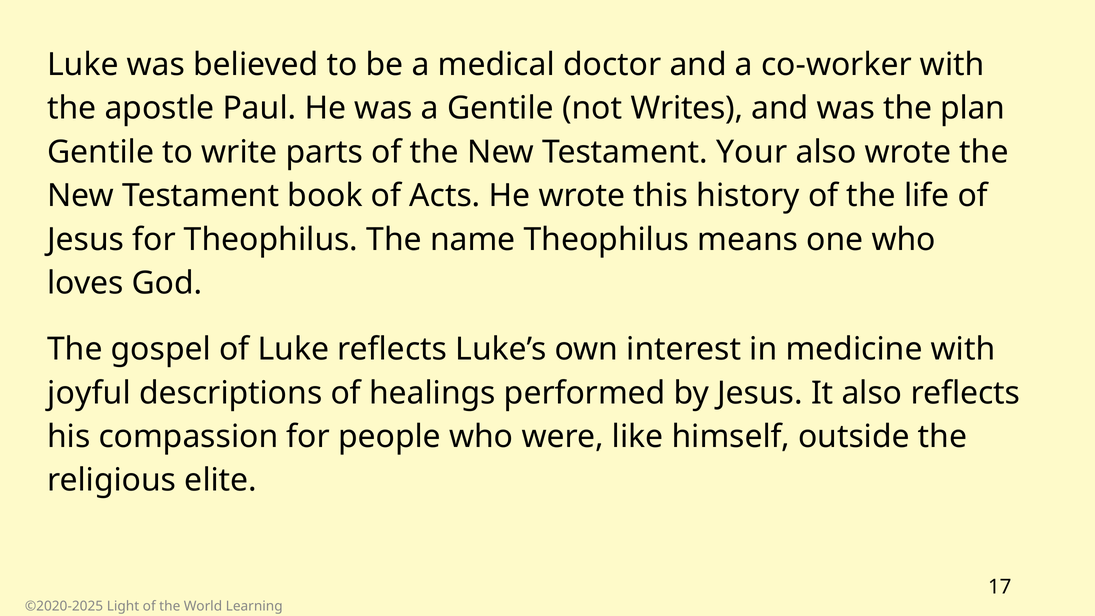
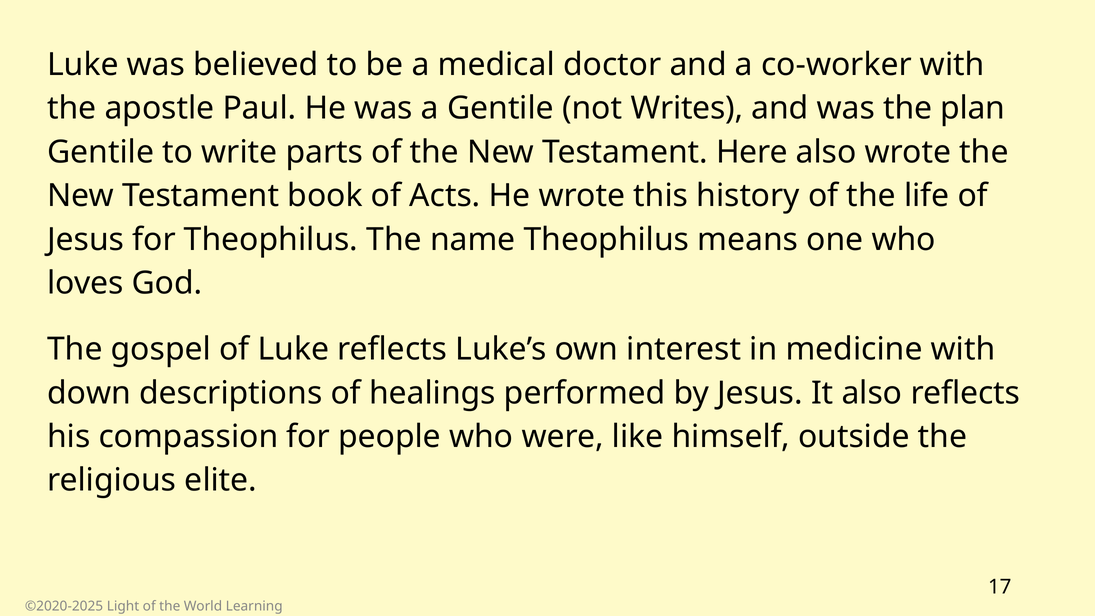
Your: Your -> Here (752, 152)
joyful: joyful -> down (89, 393)
